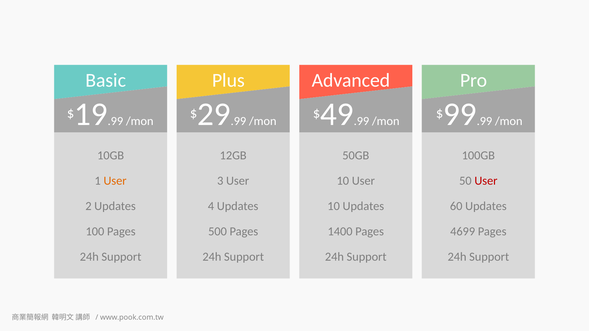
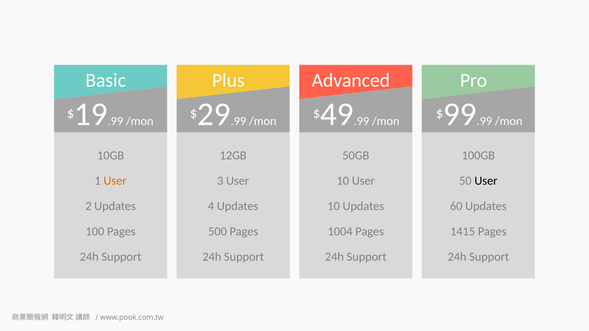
User colour: red -> black (486, 181)
1400: 1400 -> 1004 (340, 232)
4699: 4699 -> 1415 (463, 232)
